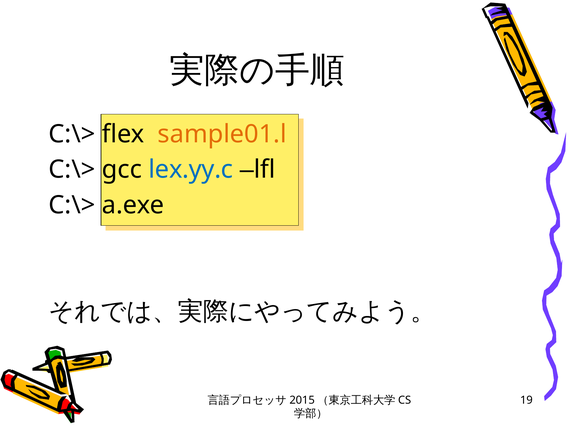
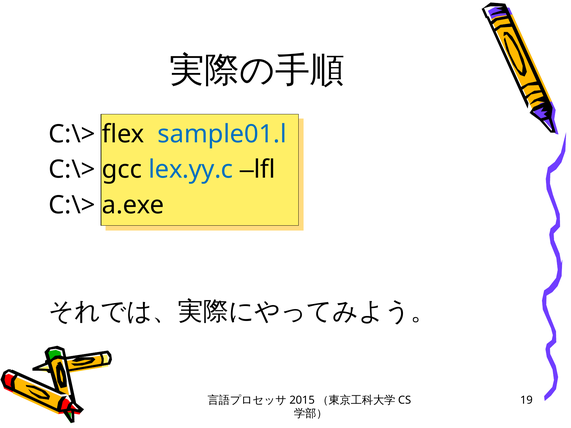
sample01.l colour: orange -> blue (222, 134)
